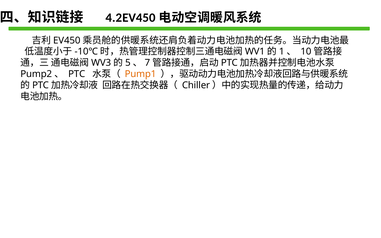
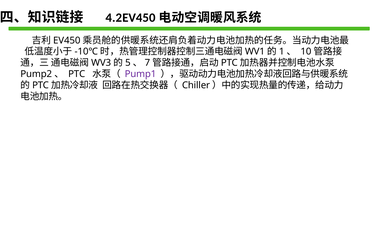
Pump1 colour: orange -> purple (140, 74)
